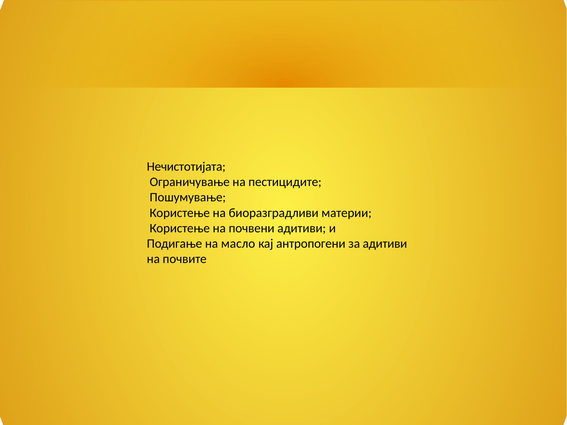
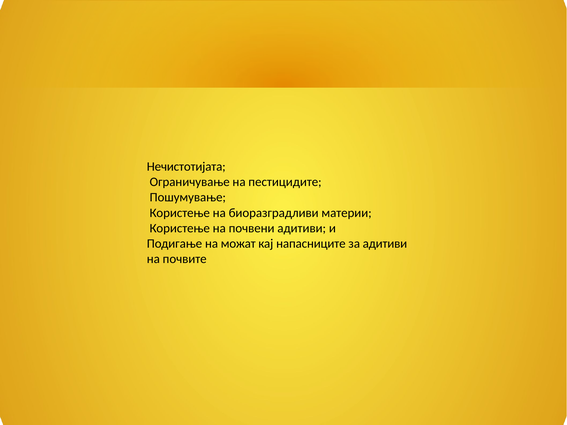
масло: масло -> можат (238, 244)
антропогени: антропогени -> напасниците (311, 244)
